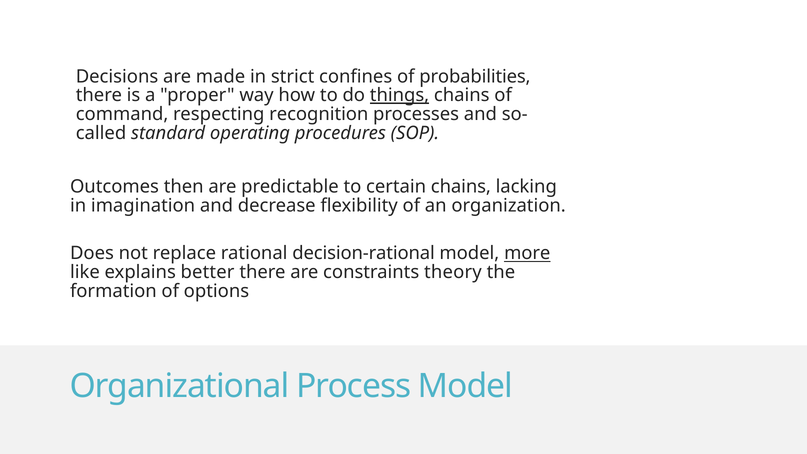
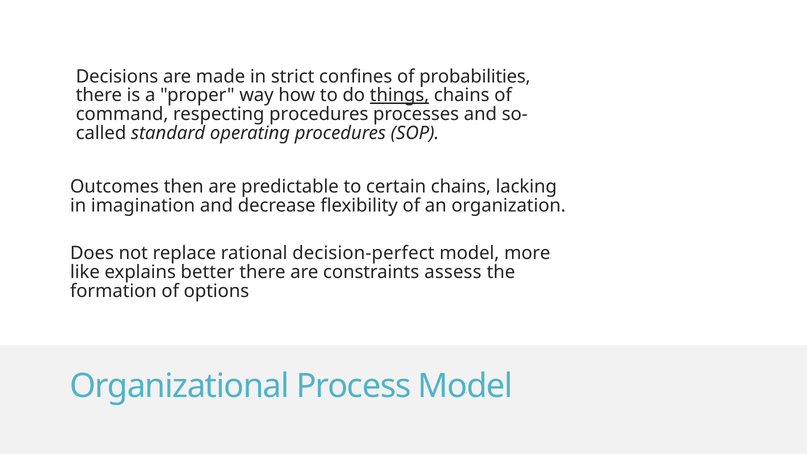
respecting recognition: recognition -> procedures (319, 114)
decision-rational: decision-rational -> decision-perfect (363, 253)
more underline: present -> none (527, 253)
theory: theory -> assess (453, 272)
